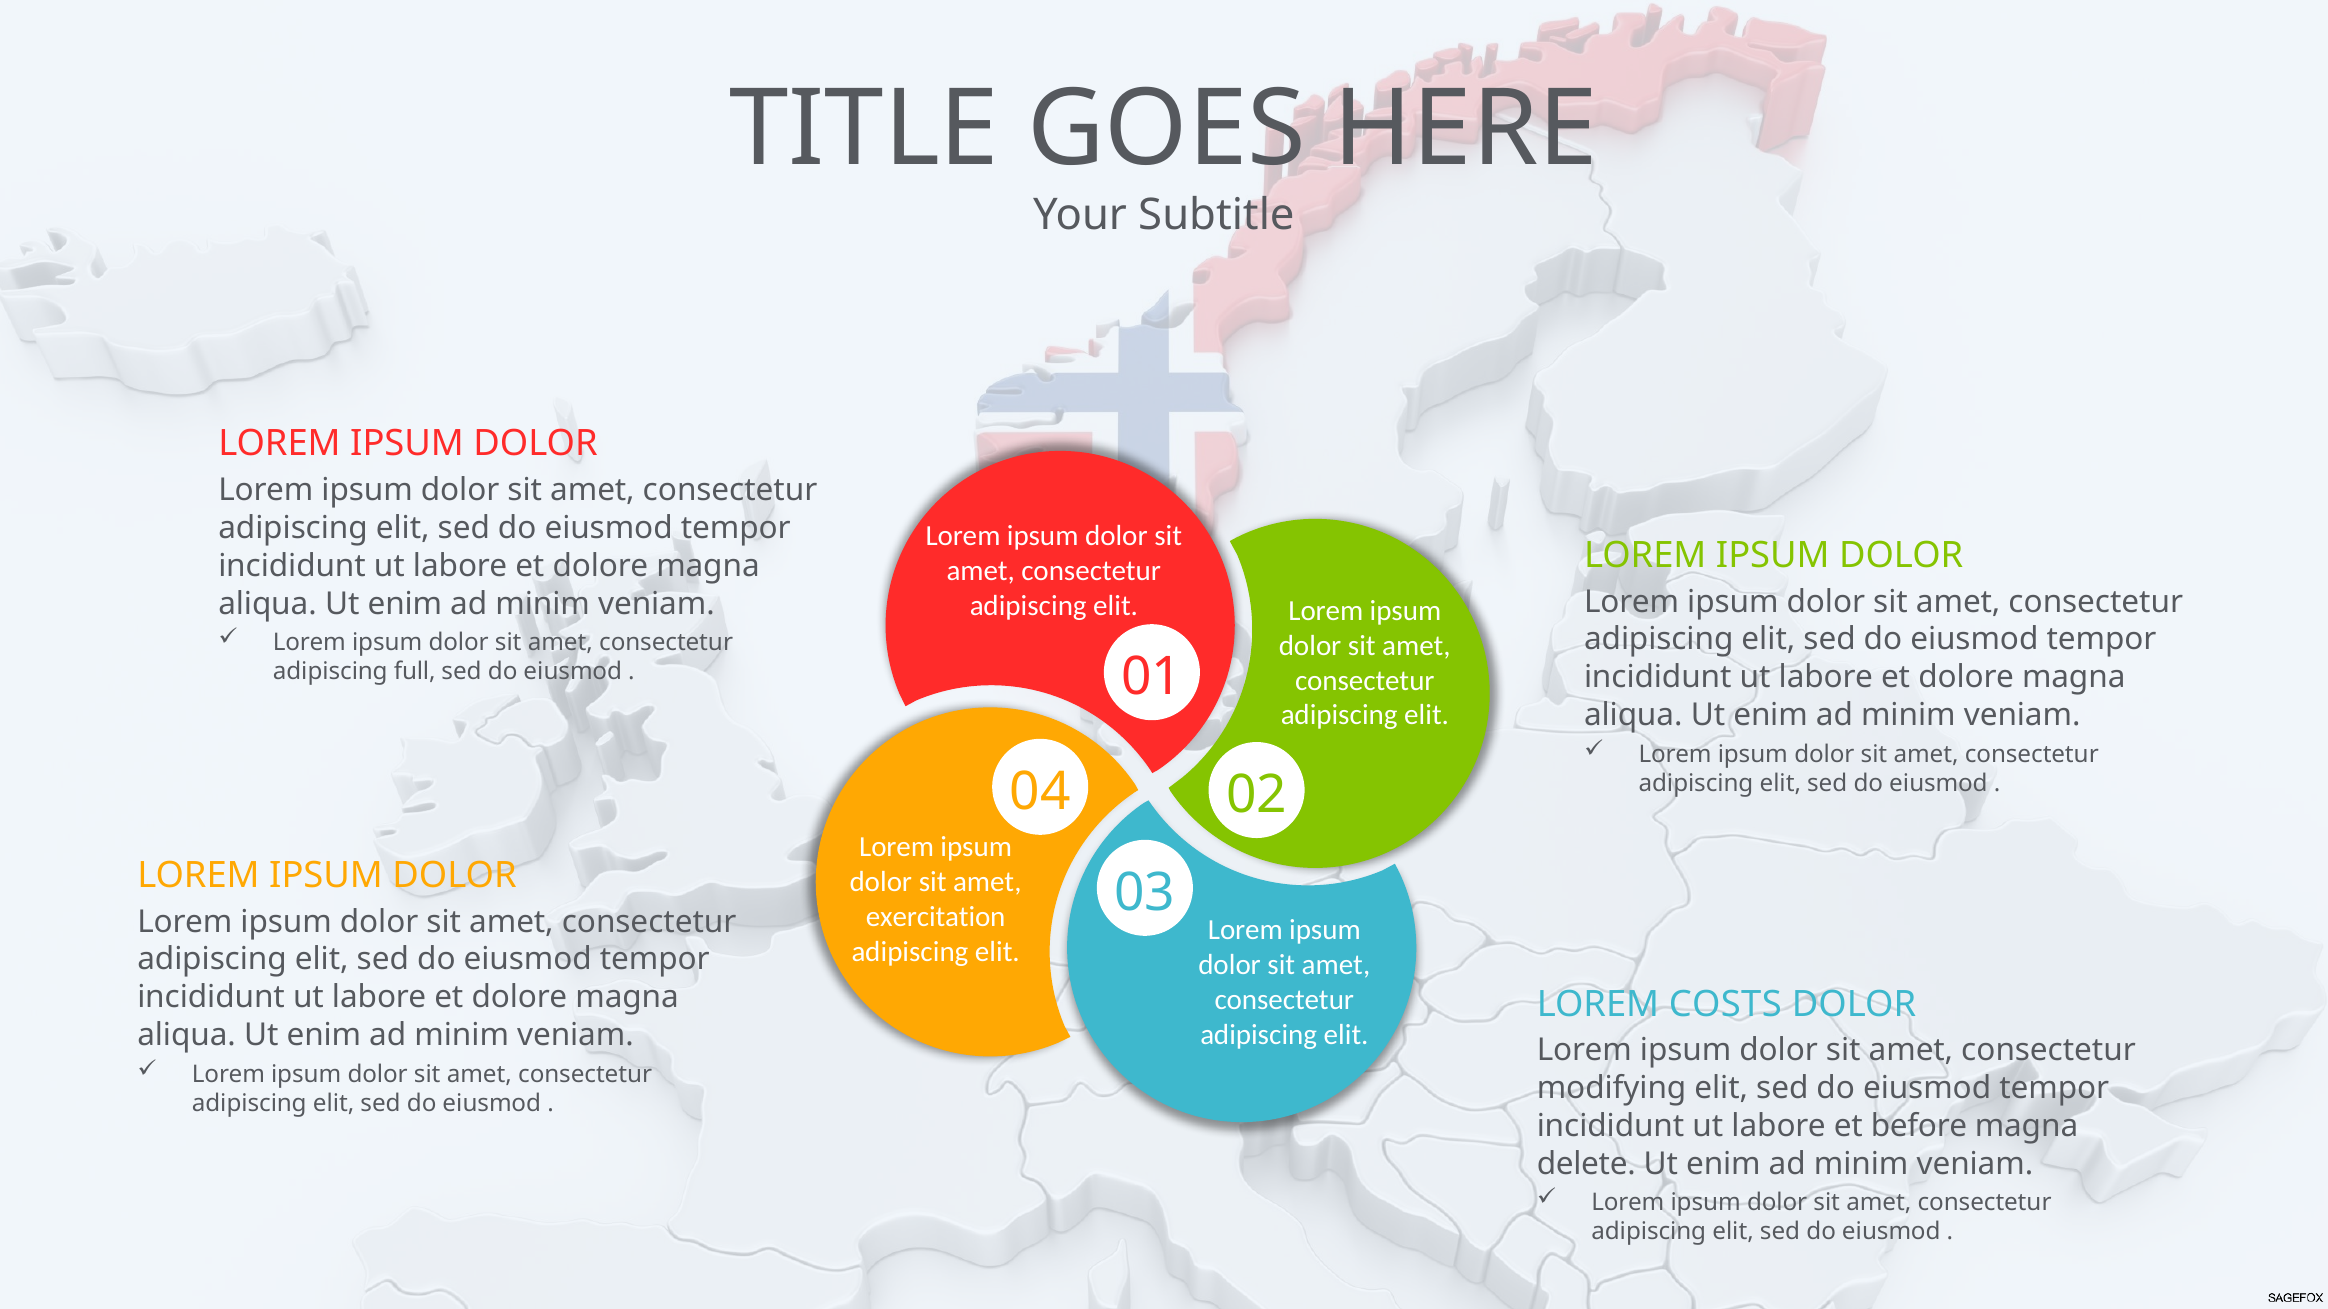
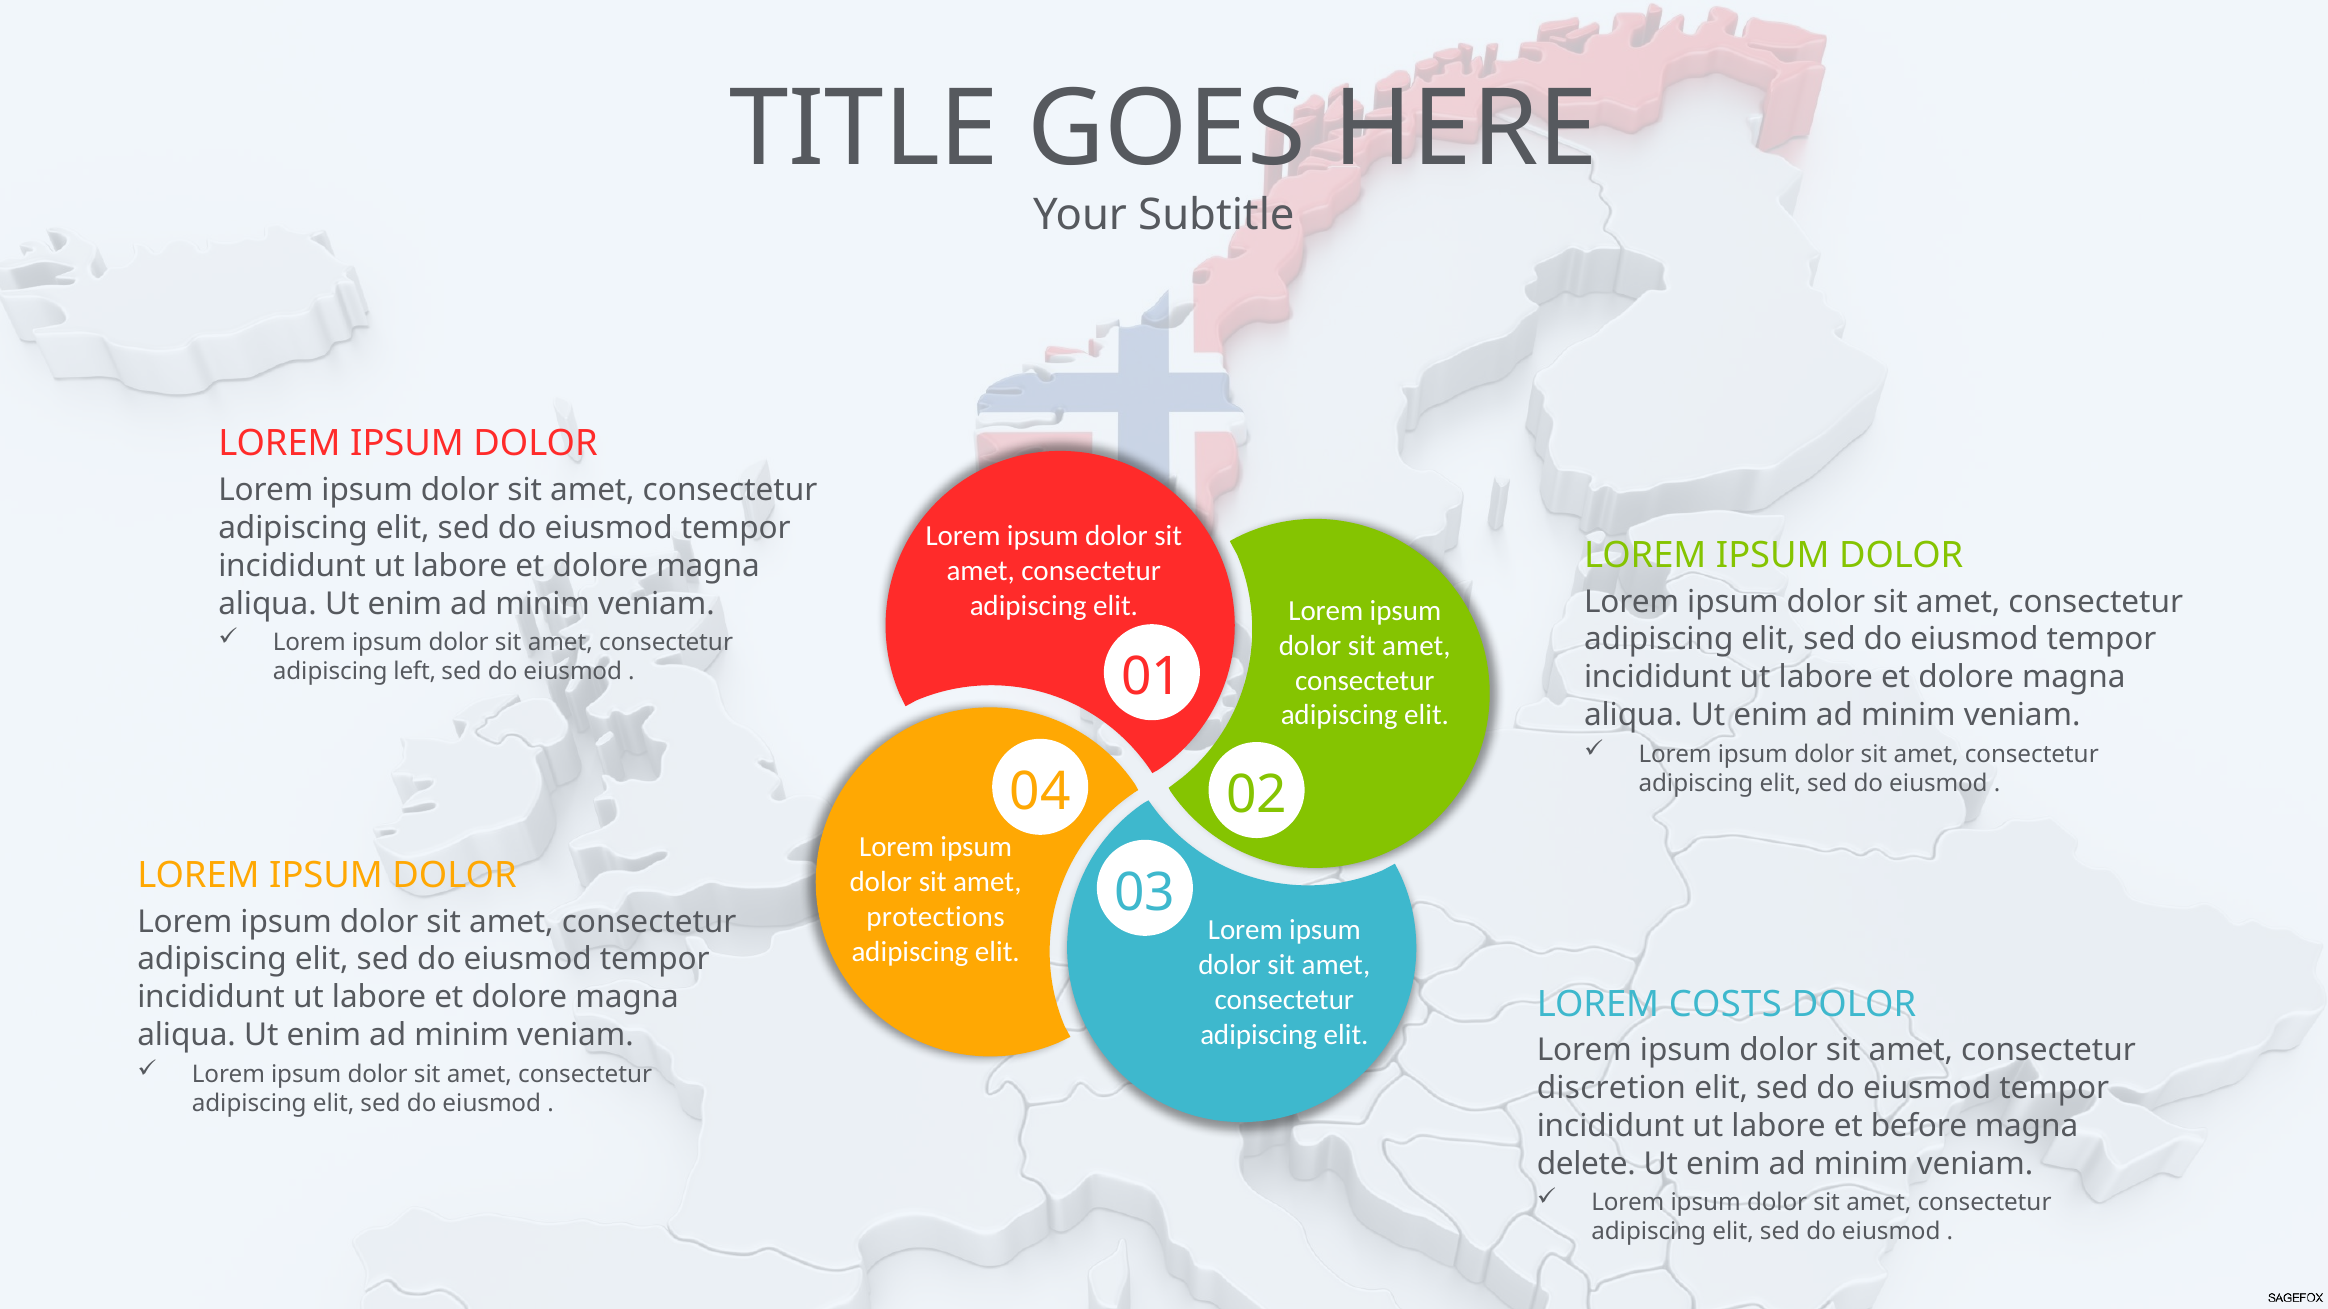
full: full -> left (415, 672)
exercitation: exercitation -> protections (935, 917)
modifying: modifying -> discretion (1611, 1089)
